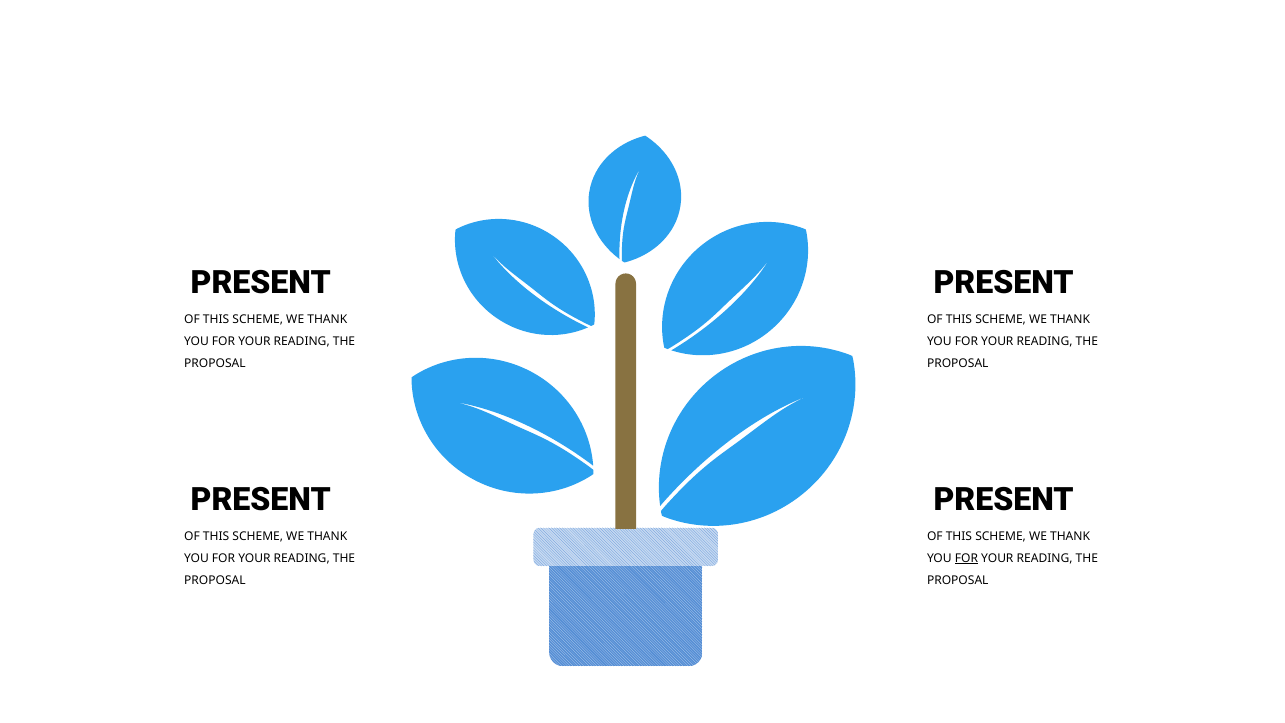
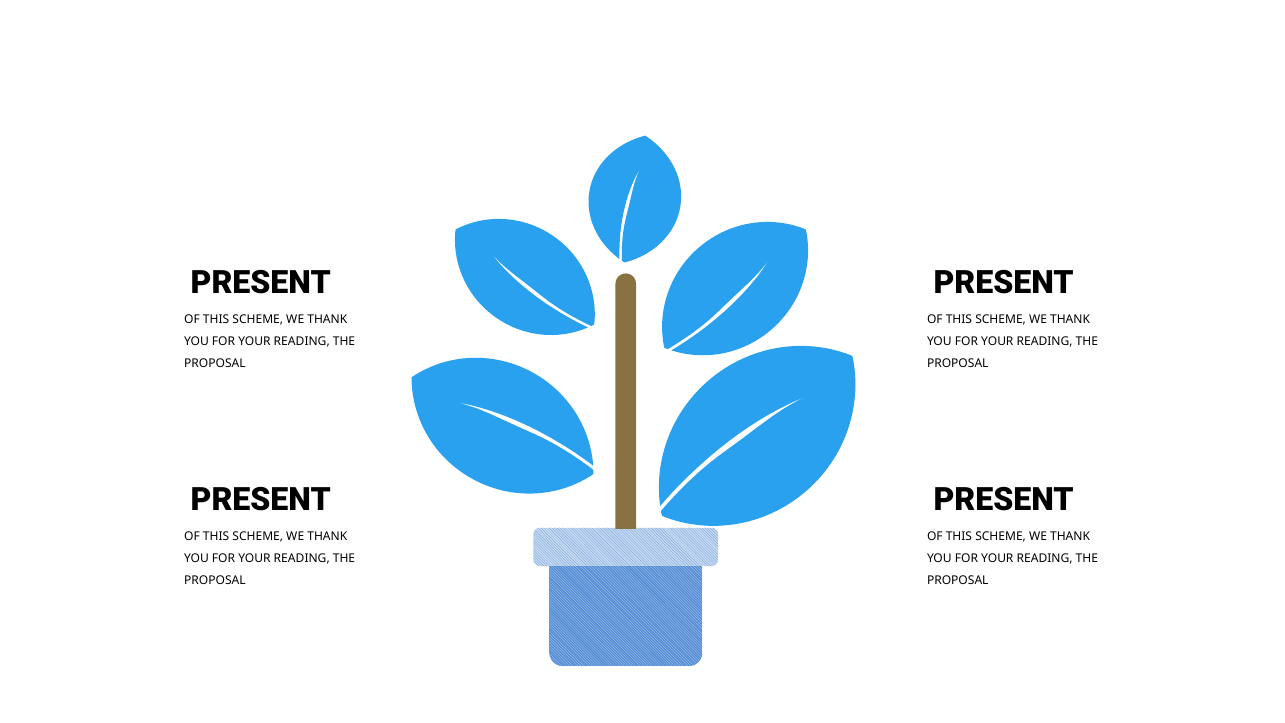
FOR underline: present -> none (966, 558)
